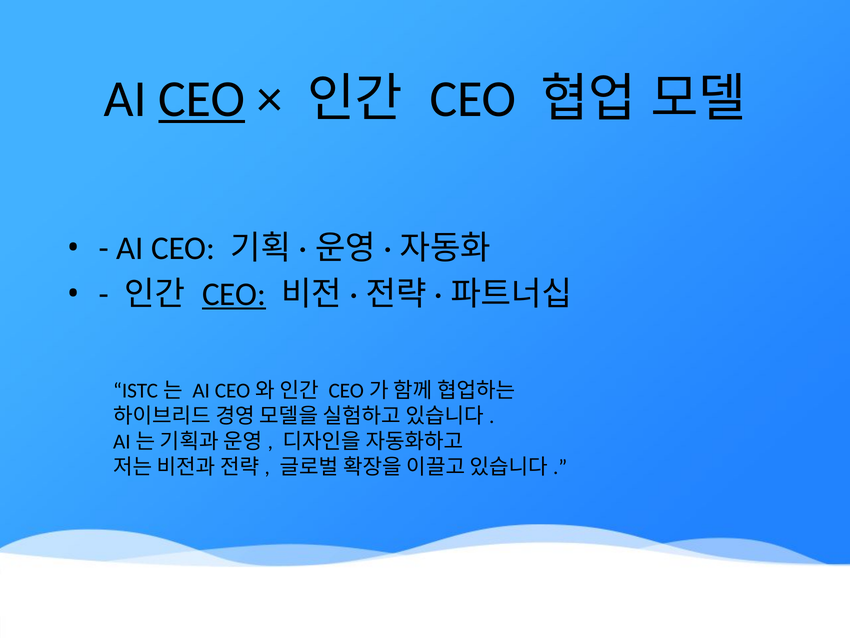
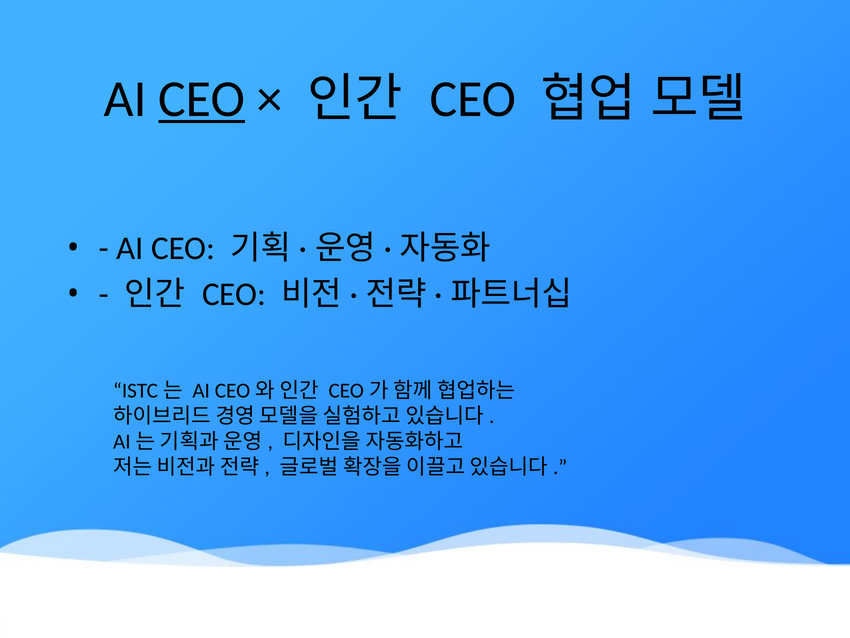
CEO underline: present -> none (234, 294)
